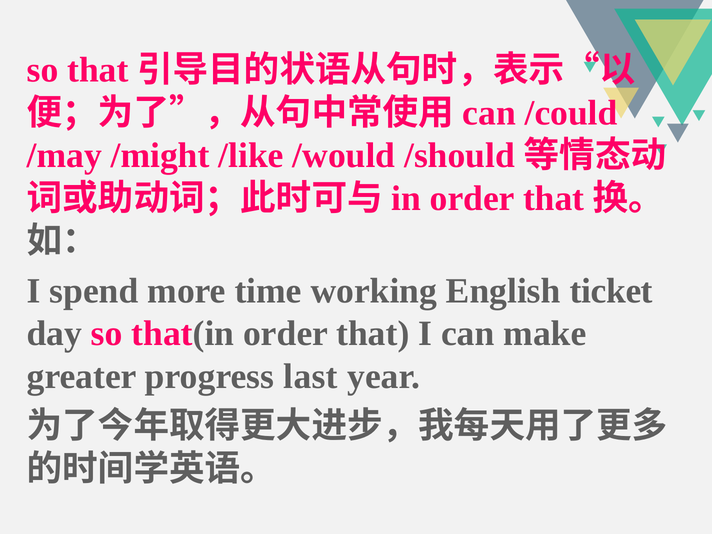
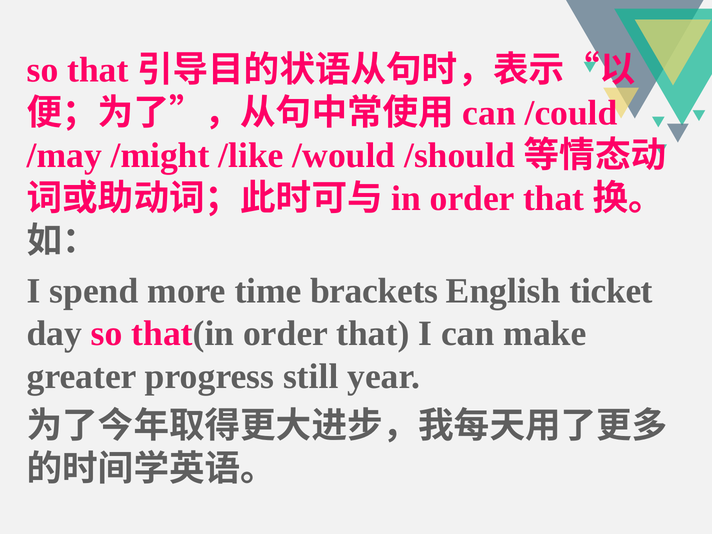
working: working -> brackets (374, 291)
last: last -> still (311, 376)
